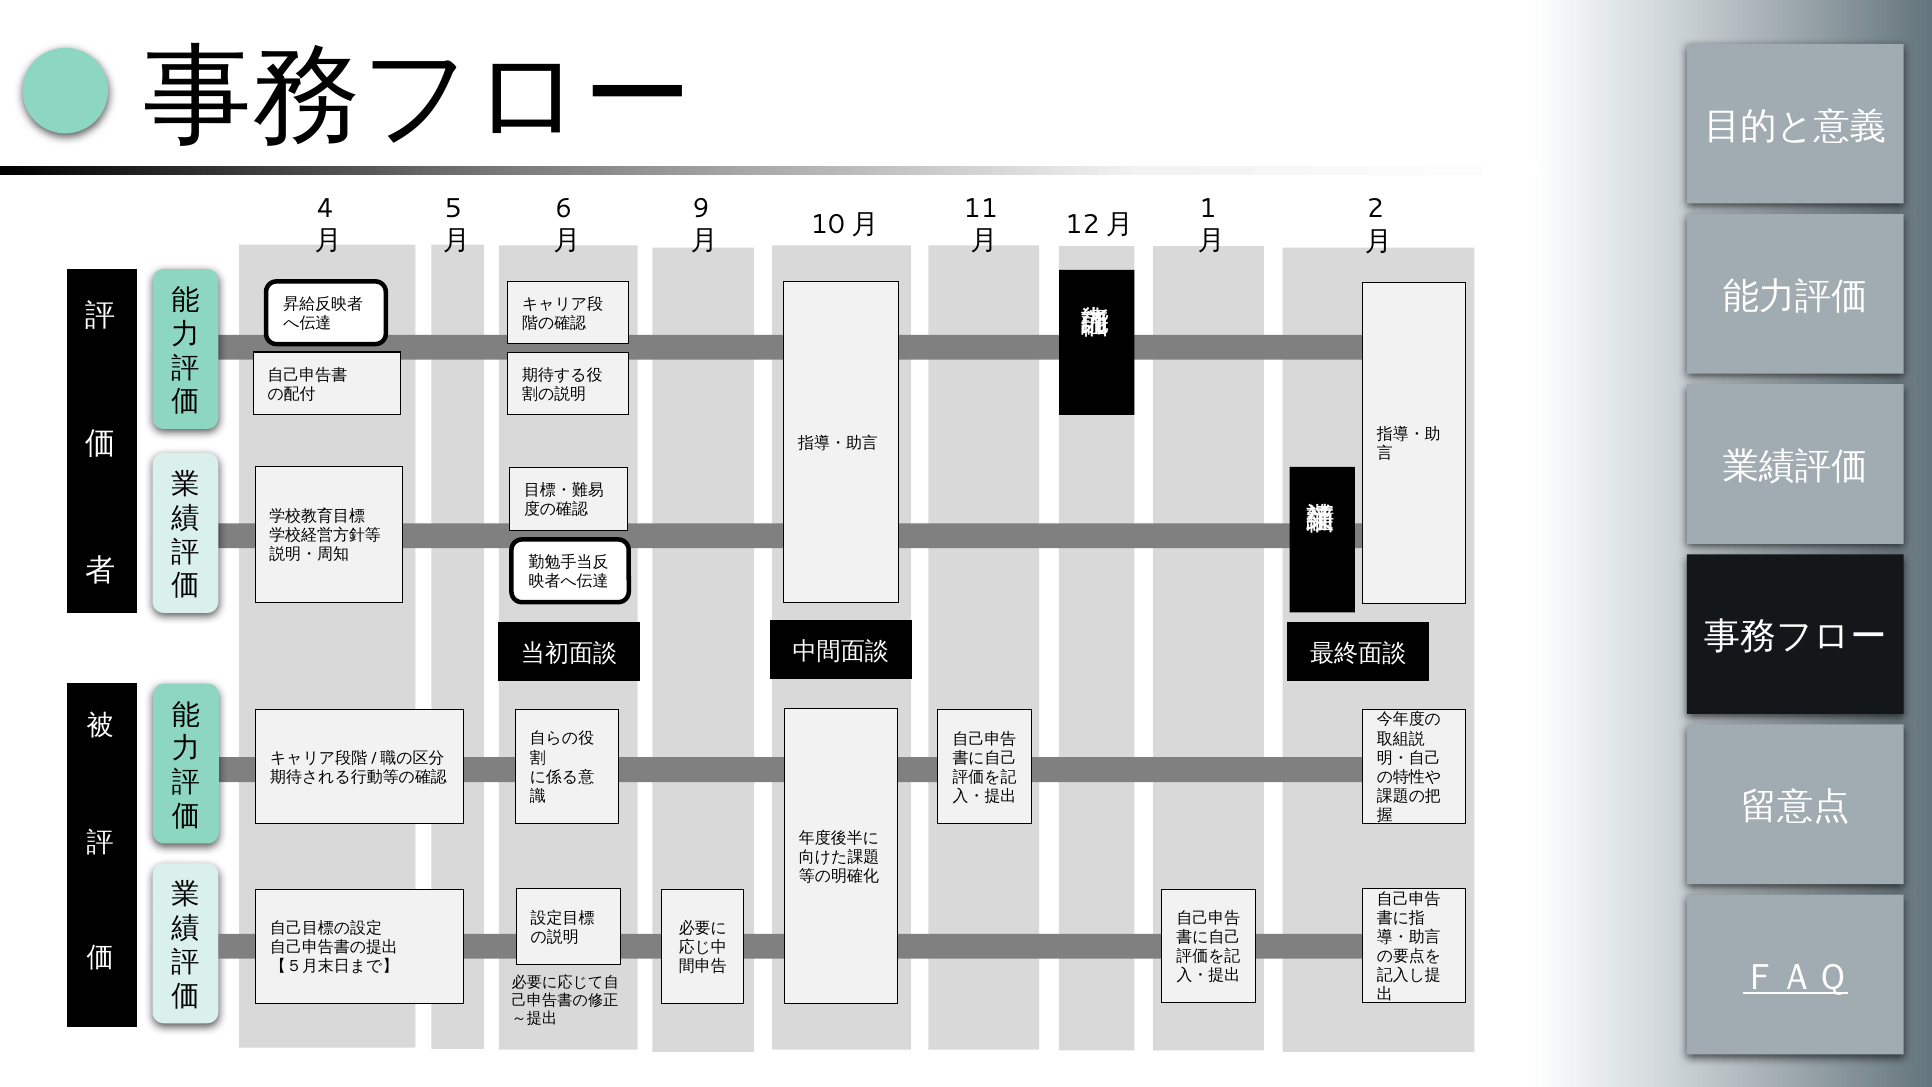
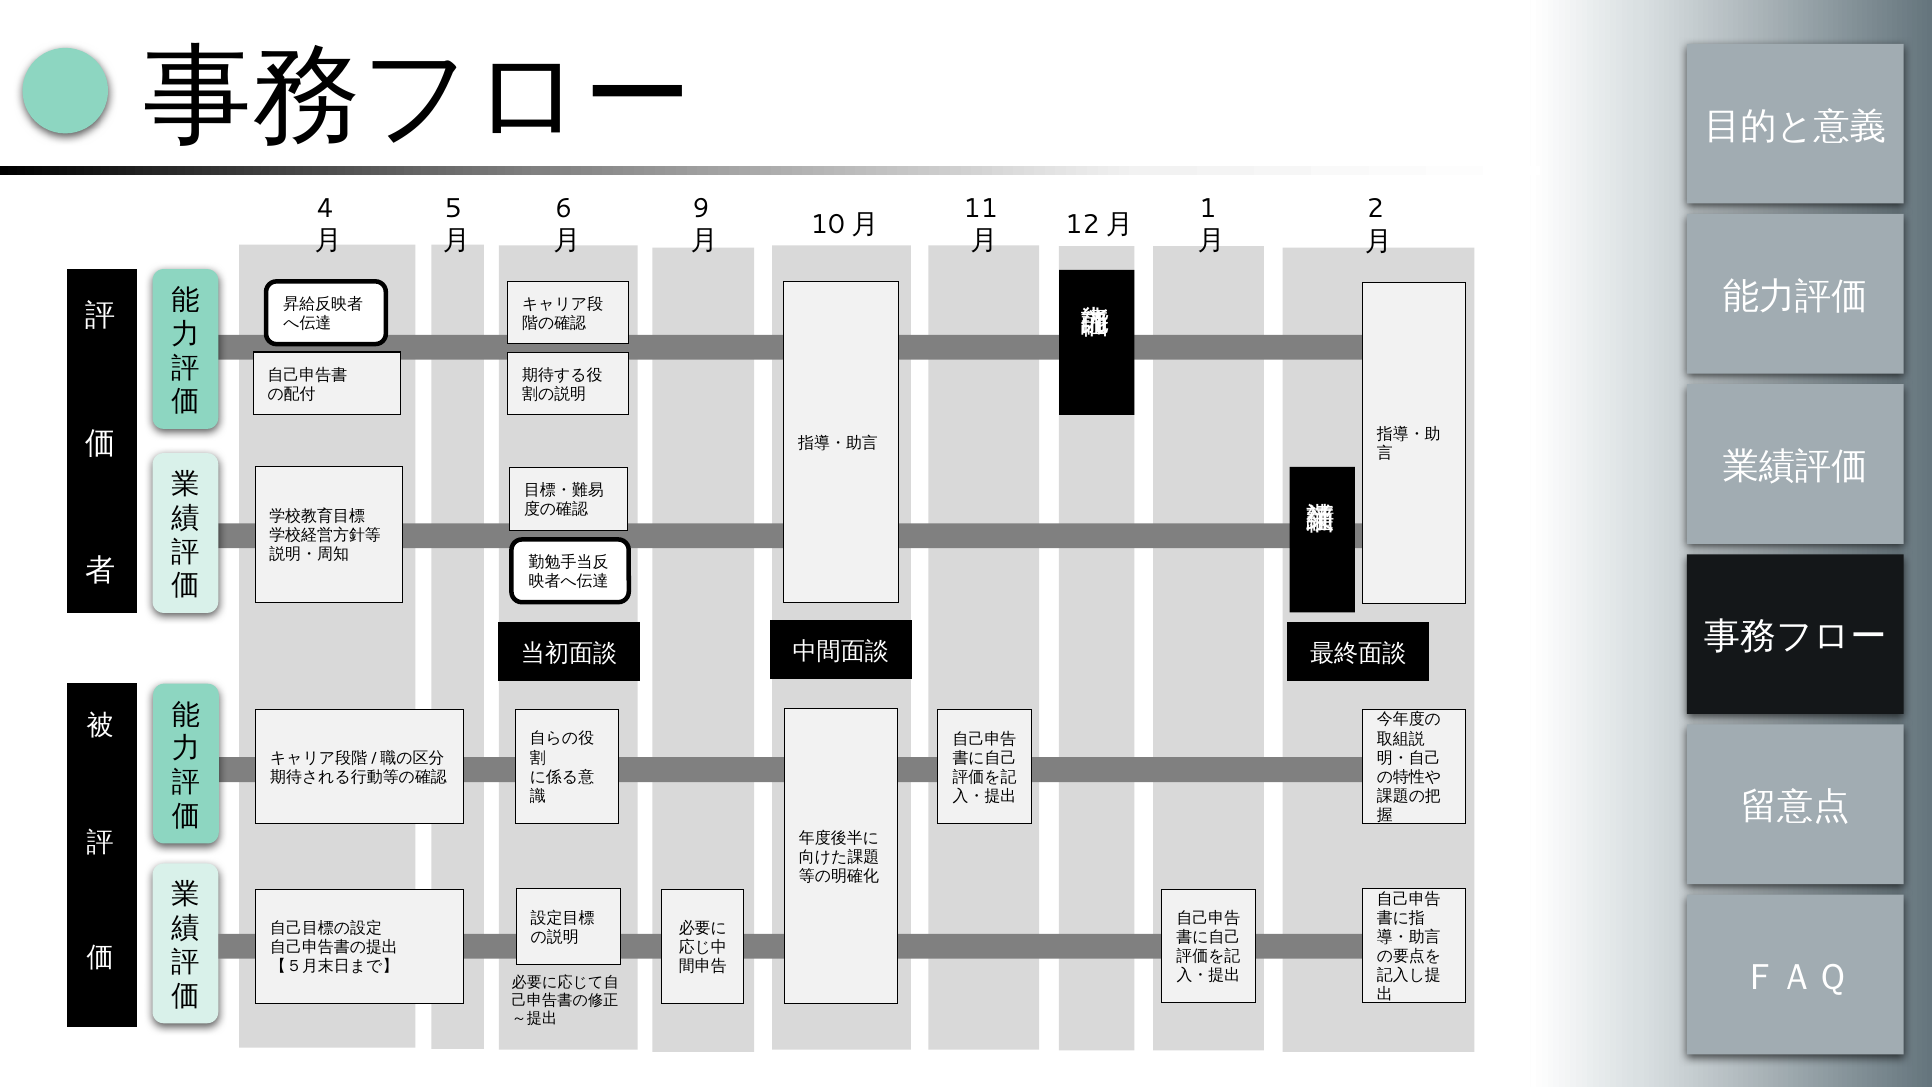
ＦＡＱ underline: present -> none (1795, 977)
